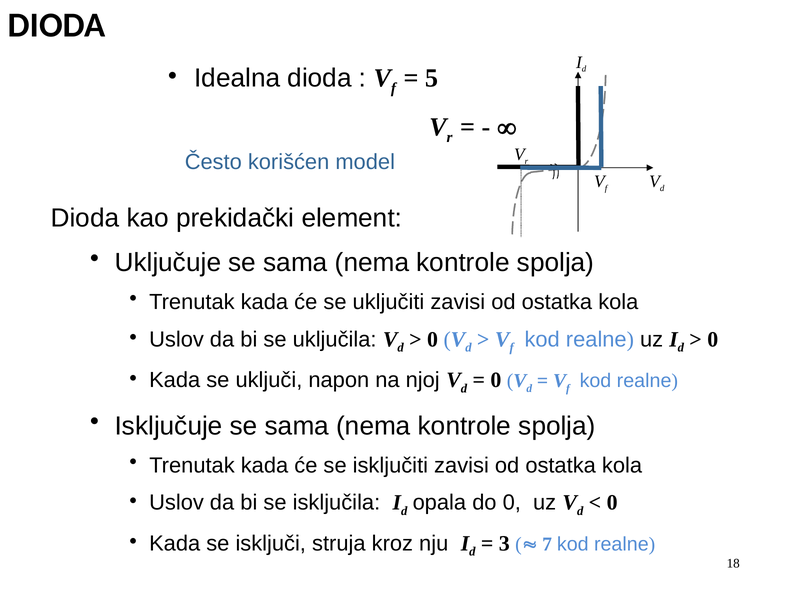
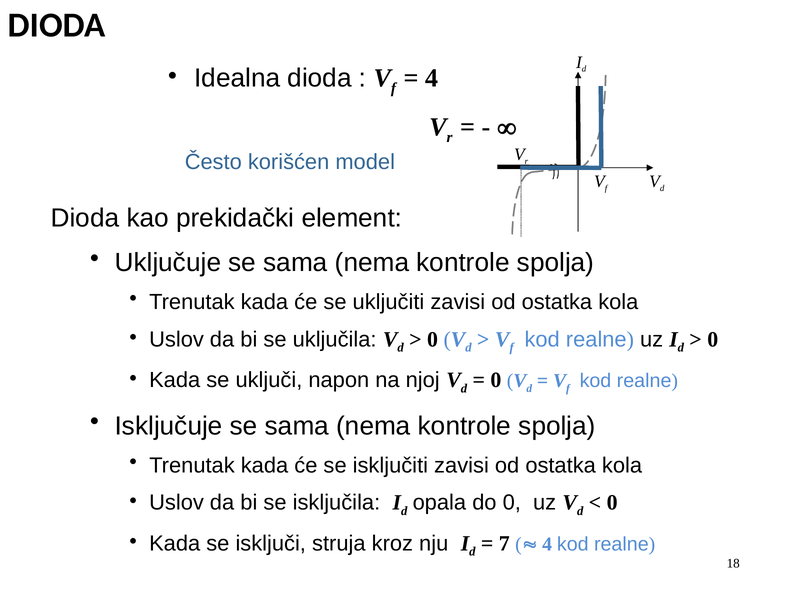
5: 5 -> 4 (432, 78)
3: 3 -> 7 (504, 544)
7: 7 -> 4 (547, 544)
